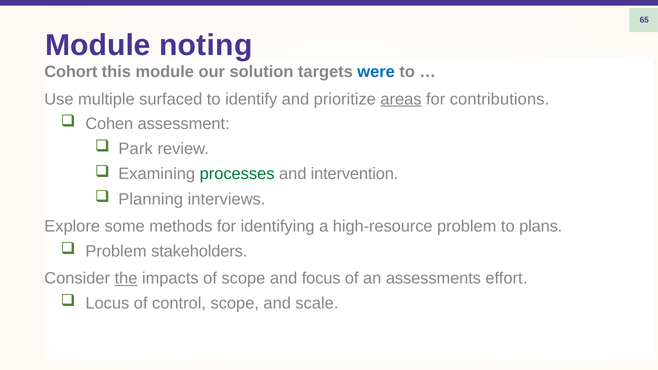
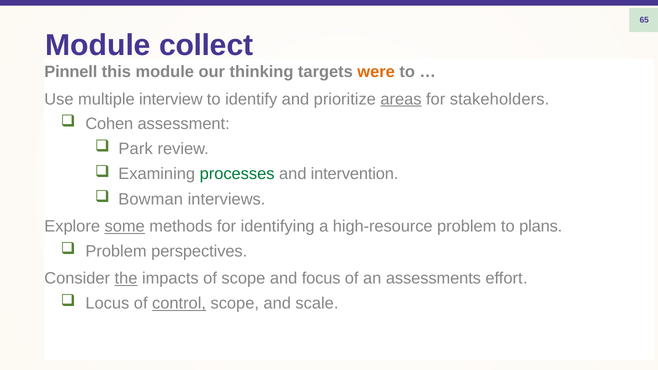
noting: noting -> collect (206, 45)
Cohort: Cohort -> Pinnell (71, 72)
solution: solution -> thinking (261, 72)
were colour: blue -> orange (376, 72)
surfaced: surfaced -> interview (171, 99)
contributions: contributions -> stakeholders (499, 99)
Planning: Planning -> Bowman (151, 199)
some underline: none -> present (125, 226)
stakeholders: stakeholders -> perspectives (199, 251)
control underline: none -> present (179, 303)
